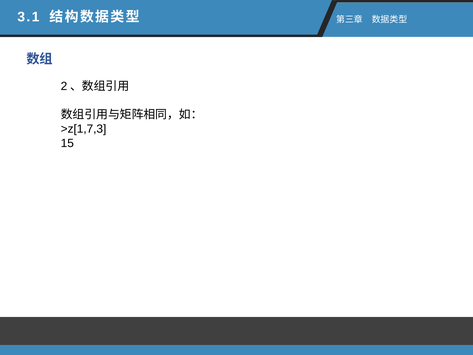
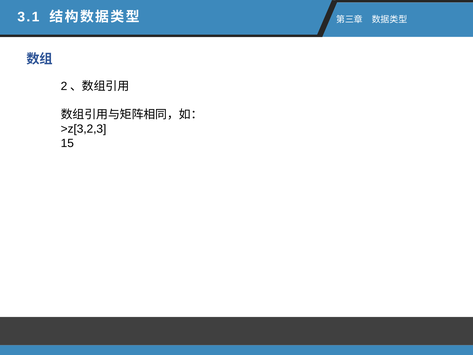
>z[1,7,3: >z[1,7,3 -> >z[3,2,3 (84, 129)
